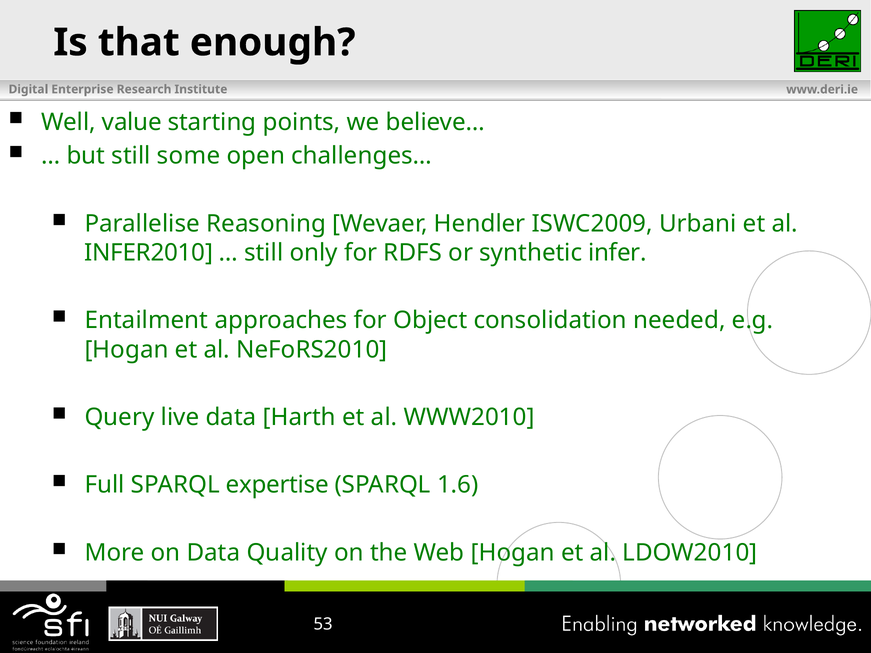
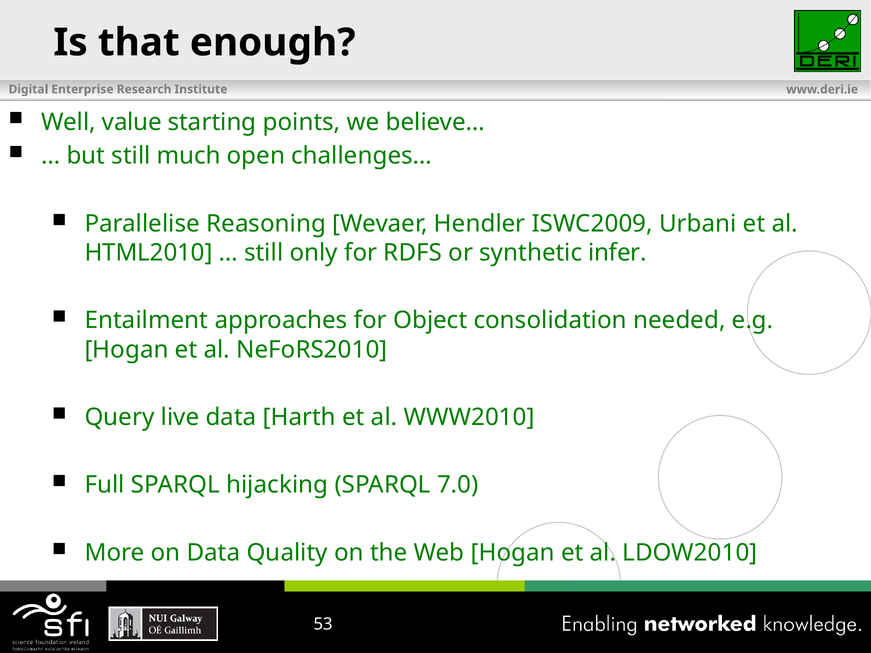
some: some -> much (189, 156)
INFER2010: INFER2010 -> HTML2010 (149, 253)
expertise: expertise -> hijacking (277, 485)
1.6: 1.6 -> 7.0 (458, 485)
